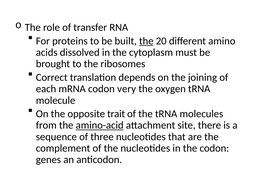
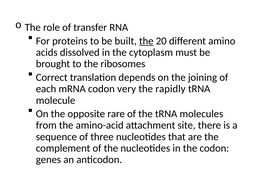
oxygen: oxygen -> rapidly (170, 89)
trait: trait -> rare (116, 114)
amino-acid underline: present -> none (100, 125)
